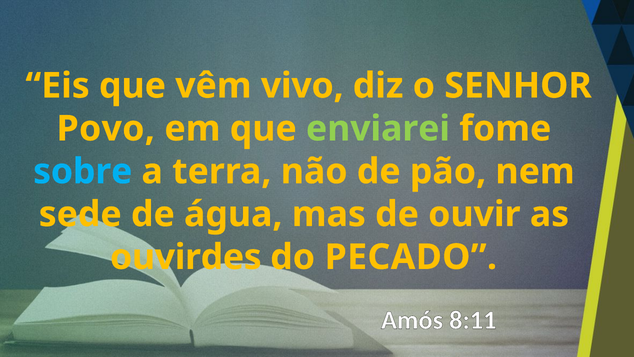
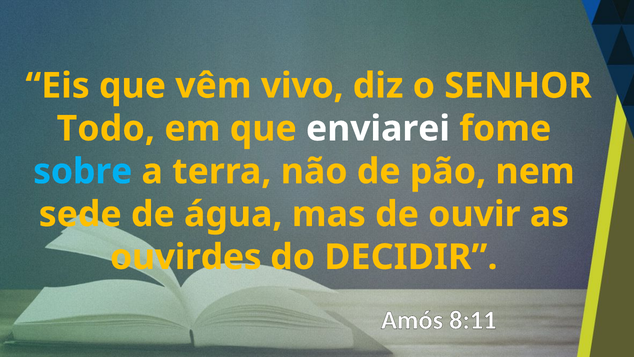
Povo: Povo -> Todo (106, 129)
enviarei colour: light green -> white (378, 129)
PECADO: PECADO -> DECIDIR (411, 257)
